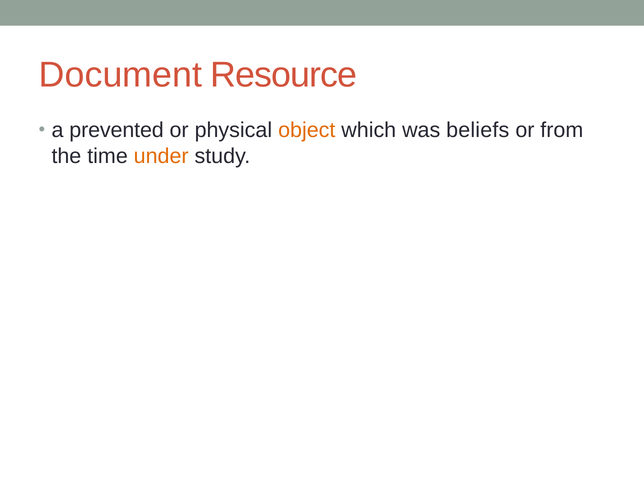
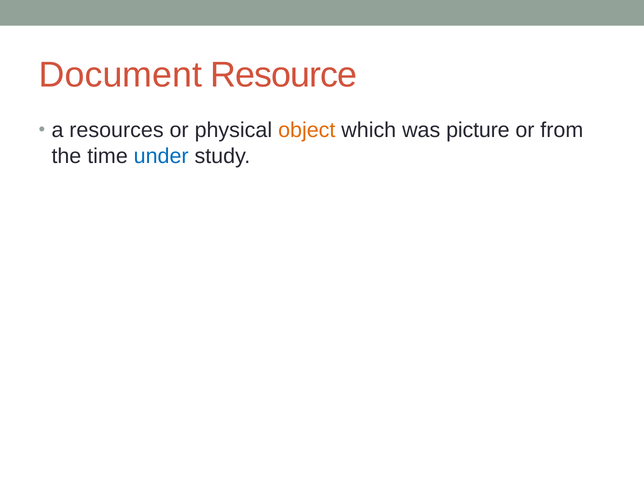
prevented: prevented -> resources (116, 130)
beliefs: beliefs -> picture (478, 130)
under colour: orange -> blue (161, 156)
